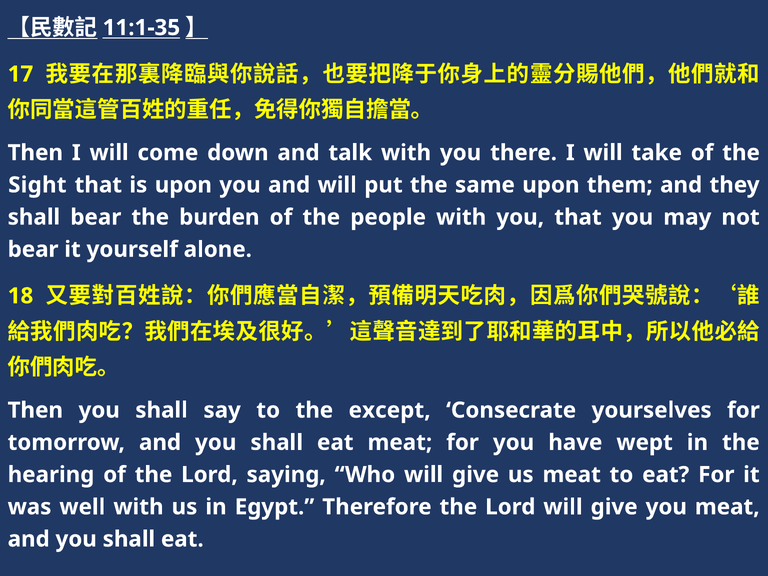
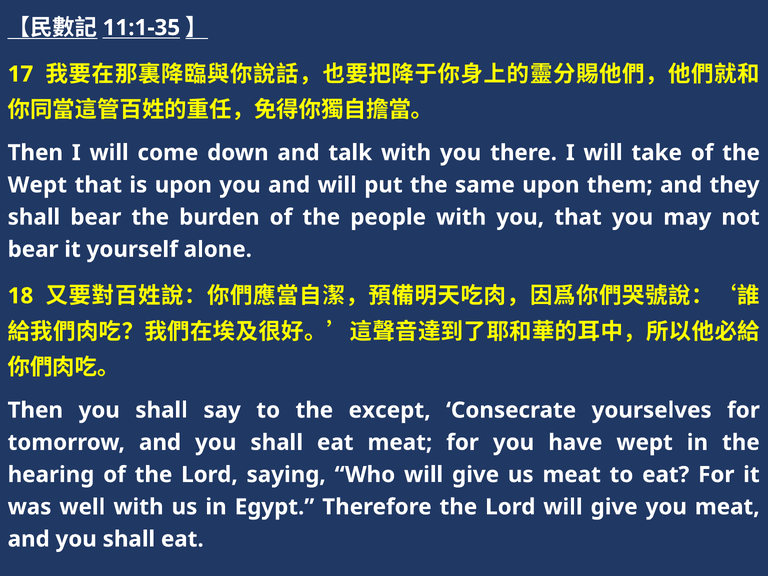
Sight: Sight -> Wept (37, 185)
